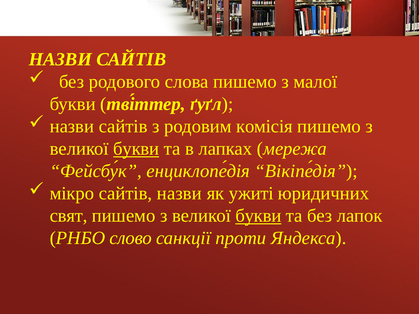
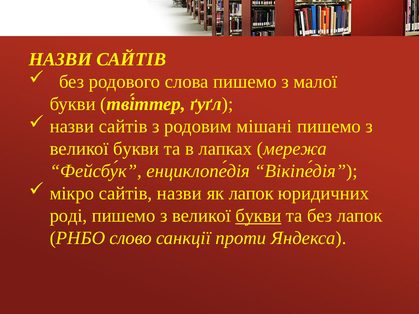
комісія: комісія -> мішані (264, 127)
букви underline: present -> none (136, 149)
як ужиті: ужиті -> лапок (251, 194)
свят: свят -> роді (69, 216)
